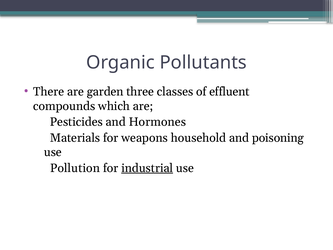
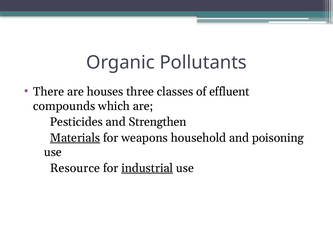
garden: garden -> houses (105, 92)
Hormones: Hormones -> Strengthen (158, 122)
Materials underline: none -> present (75, 138)
Pollution: Pollution -> Resource (75, 168)
